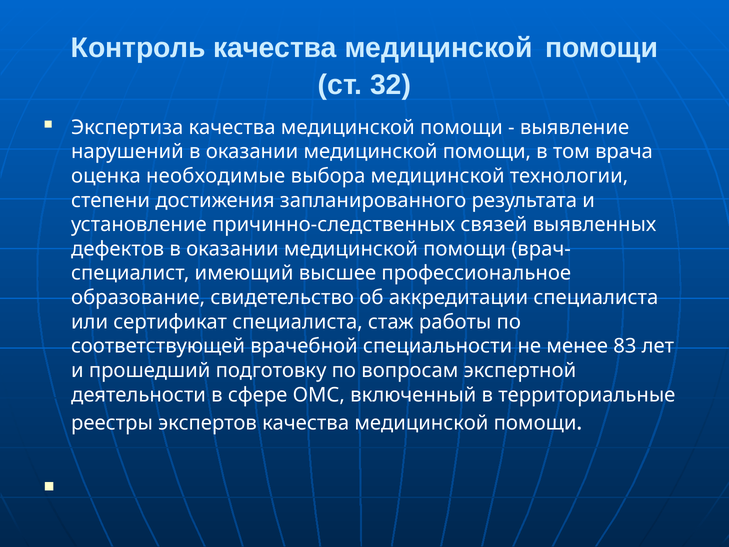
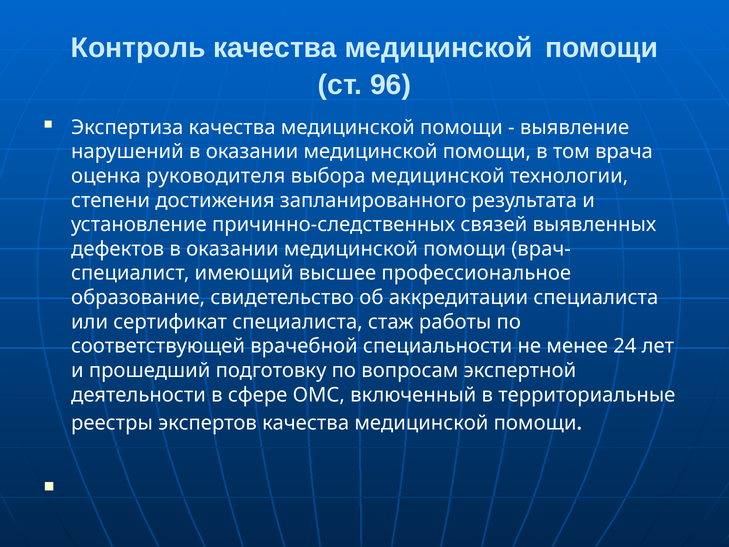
32: 32 -> 96 (391, 85)
необходимые: необходимые -> руководителя (216, 176)
83: 83 -> 24 (625, 346)
